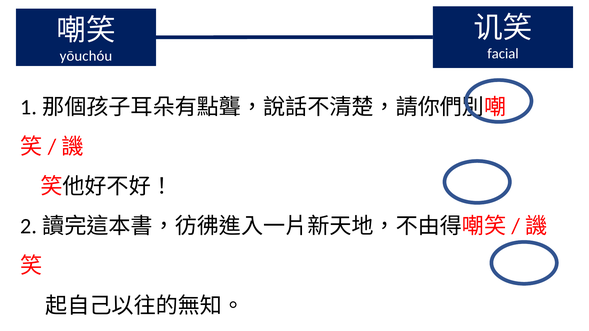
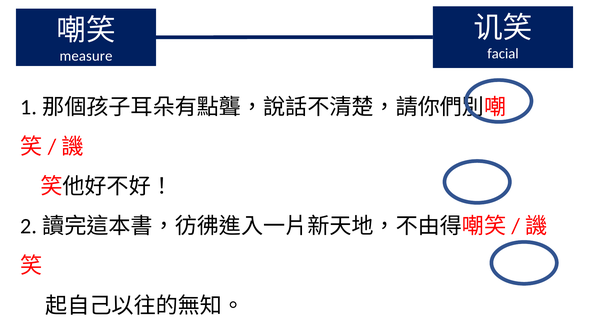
yōuchóu: yōuchóu -> measure (86, 56)
